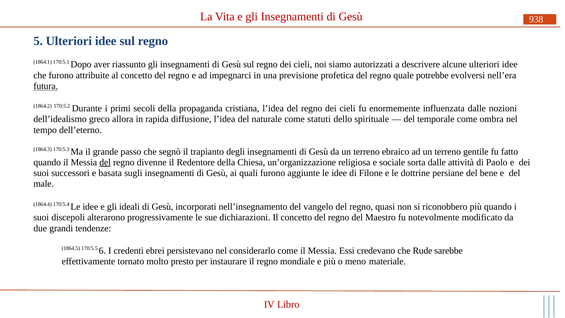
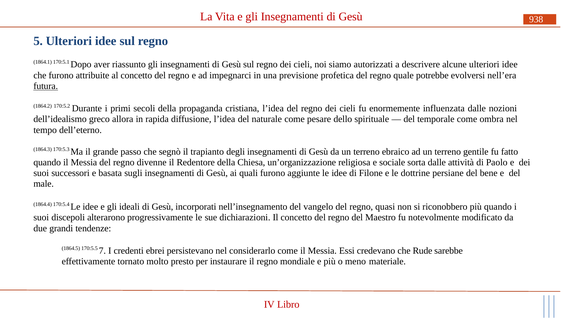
statuti: statuti -> pesare (319, 119)
del underline: present -> none (105, 162)
6: 6 -> 7 (102, 251)
